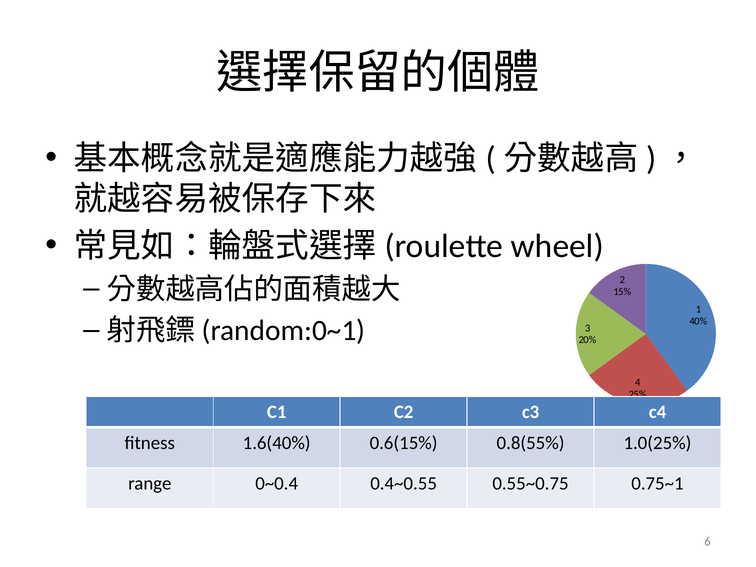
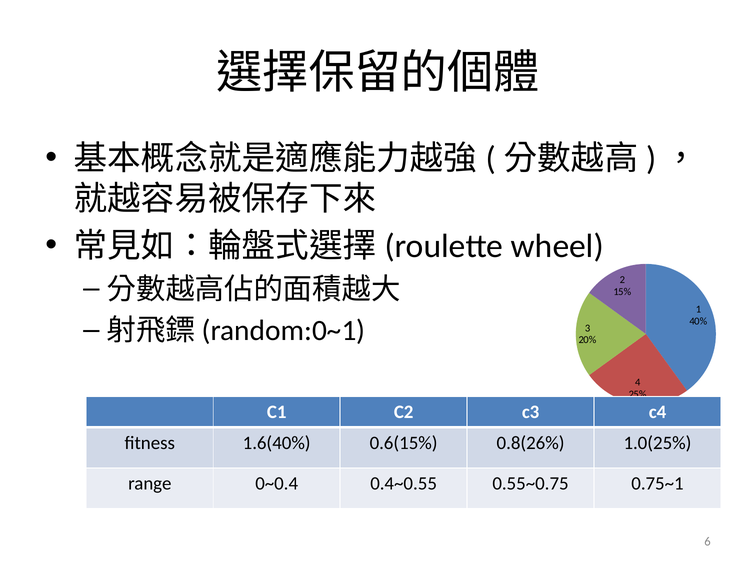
0.8(55%: 0.8(55% -> 0.8(26% (531, 443)
